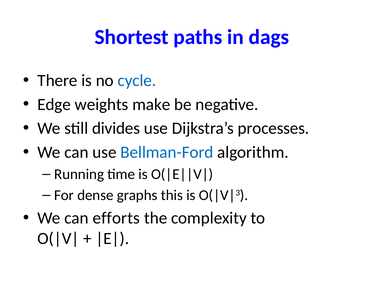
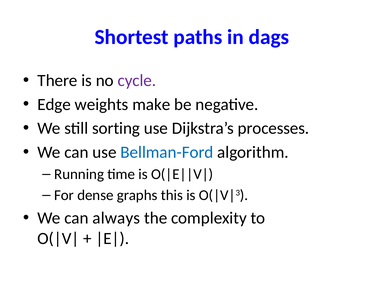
cycle colour: blue -> purple (137, 81)
divides: divides -> sorting (116, 128)
efforts: efforts -> always (116, 218)
